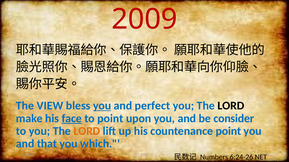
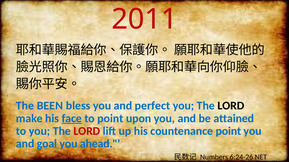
2009: 2009 -> 2011 (144, 19)
VIEW: VIEW -> BEEN (50, 106)
you underline: present -> none (102, 106)
consider: consider -> attained (234, 119)
LORD colour: orange -> red (87, 131)
that: that -> goal (47, 144)
which: which -> ahead (100, 144)
